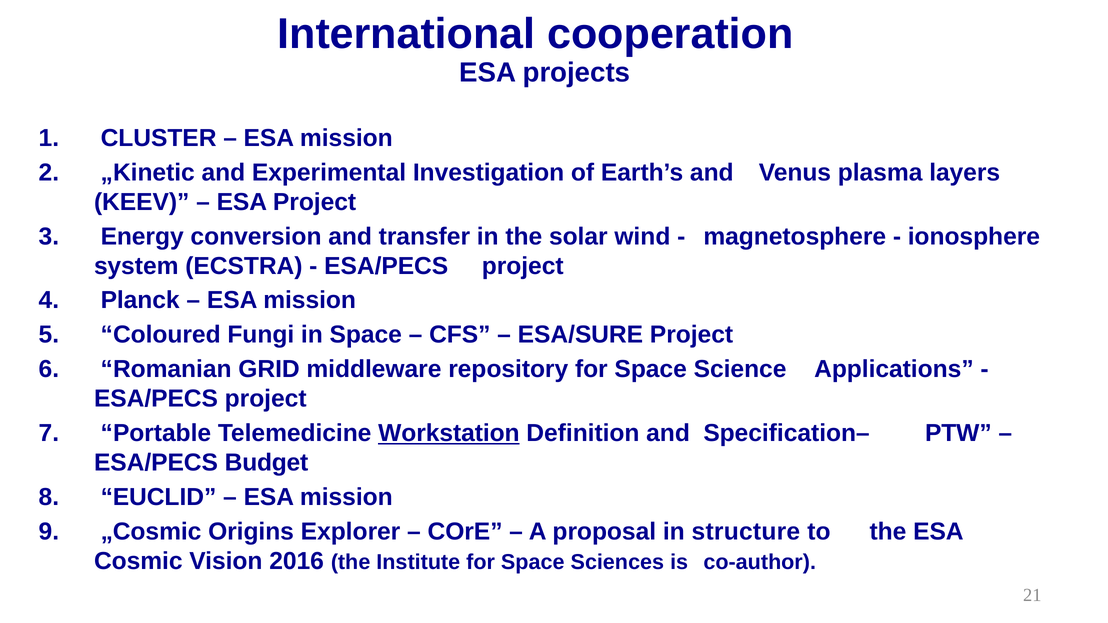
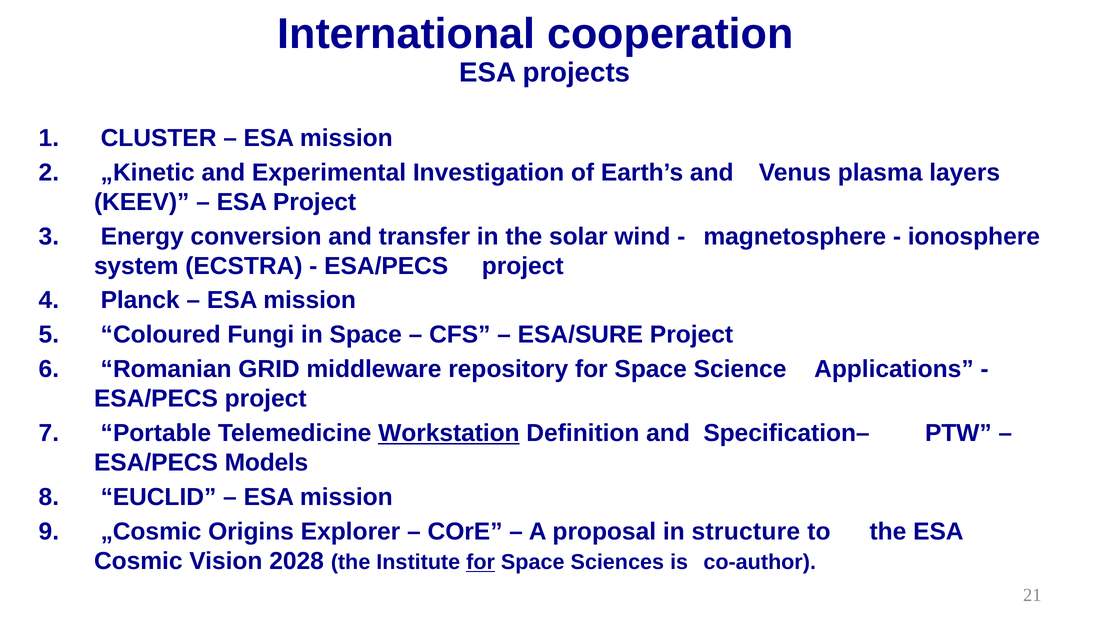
Budget: Budget -> Models (266, 463)
2016: 2016 -> 2028 (297, 561)
for underline: none -> present (481, 562)
